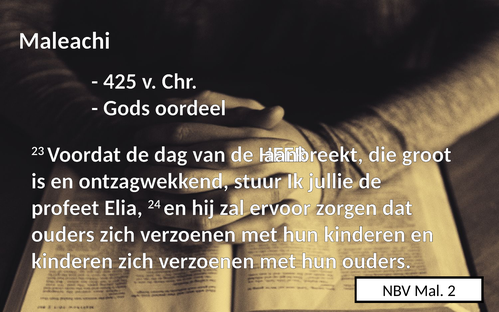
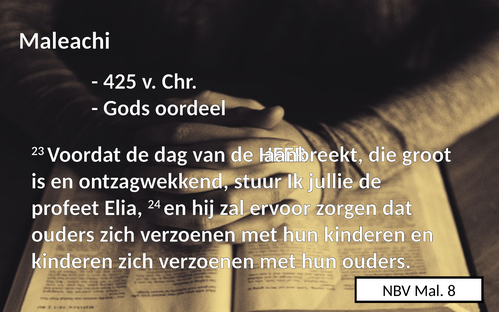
2: 2 -> 8 (452, 291)
